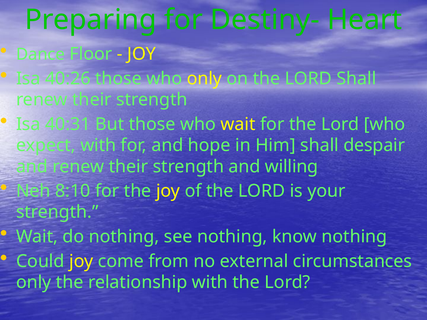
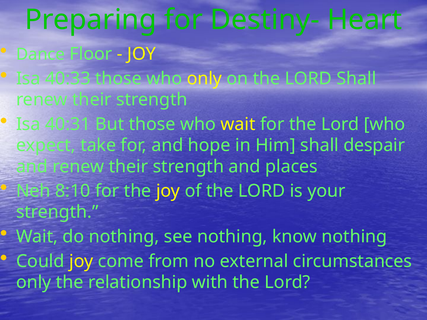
40:26: 40:26 -> 40:33 (68, 79)
expect with: with -> take (98, 145)
willing: willing -> places (291, 167)
